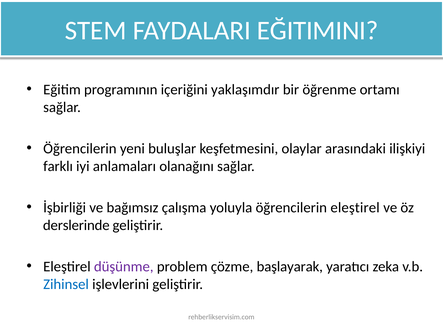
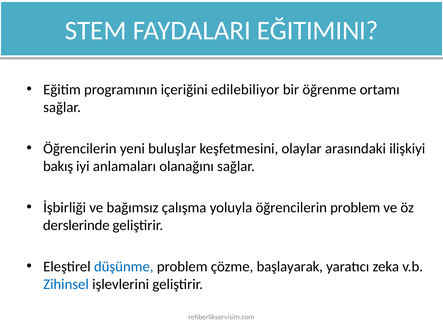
yaklaşımdır: yaklaşımdır -> edilebiliyor (245, 90)
farklı: farklı -> bakış (58, 166)
öğrencilerin eleştirel: eleştirel -> problem (355, 208)
düşünme colour: purple -> blue (124, 267)
